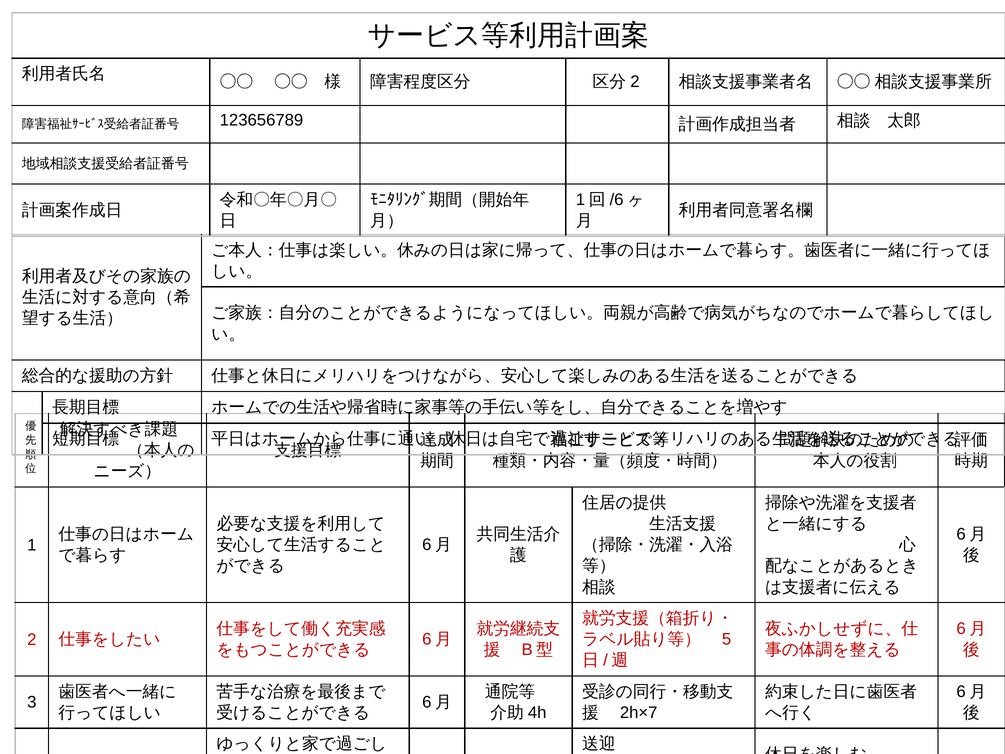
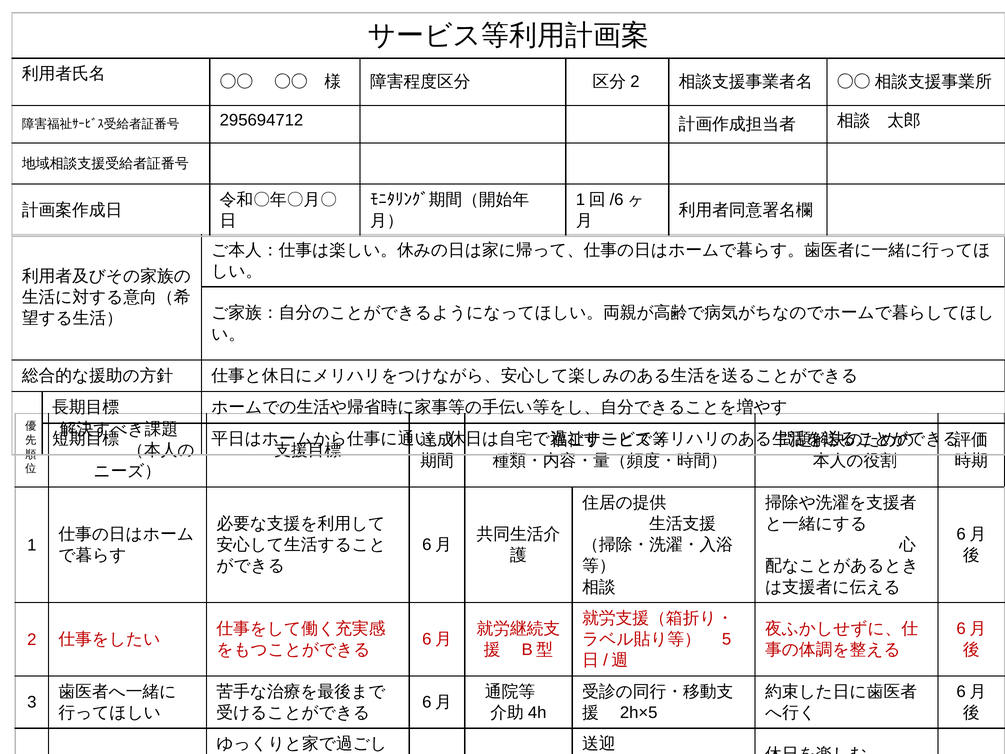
123656789: 123656789 -> 295694712 (262, 120)
2h×7: 2h×7 -> 2h×5 (639, 712)
